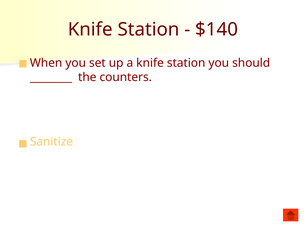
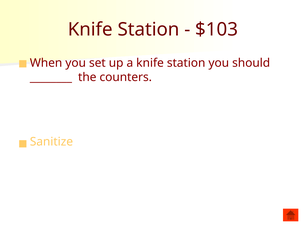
$140: $140 -> $103 (217, 30)
